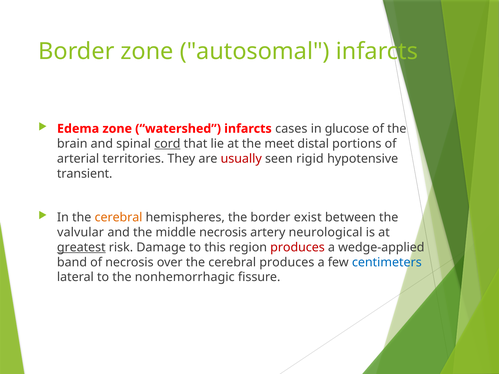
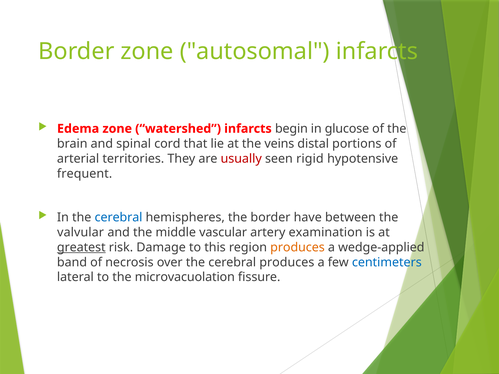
cases: cases -> begin (291, 129)
cord underline: present -> none (167, 144)
meet: meet -> veins (279, 144)
transient: transient -> frequent (85, 174)
cerebral colour: orange -> blue (119, 217)
exist: exist -> have (308, 217)
middle necrosis: necrosis -> vascular (223, 232)
neurological: neurological -> examination (326, 232)
produces colour: red -> orange (297, 247)
nonhemorrhagic: nonhemorrhagic -> microvacuolation (185, 277)
